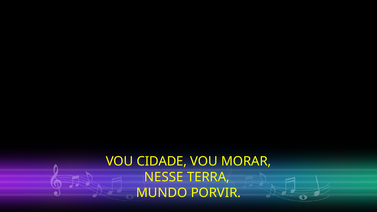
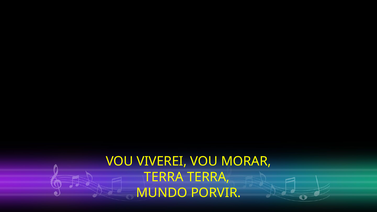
CIDADE: CIDADE -> VIVEREI (162, 161)
NESSE: NESSE -> TERRA (164, 177)
